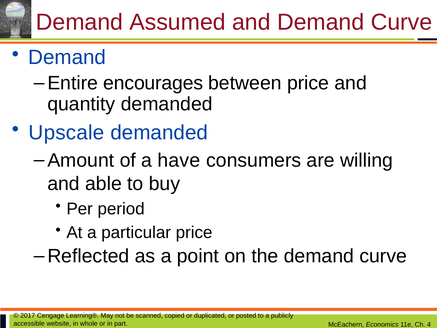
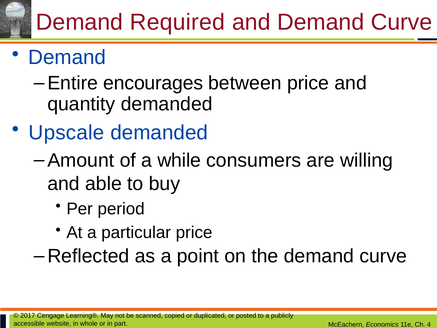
Assumed: Assumed -> Required (177, 22)
have: have -> while (179, 160)
